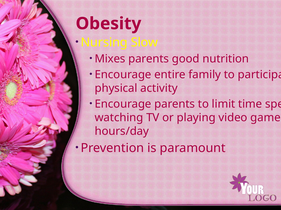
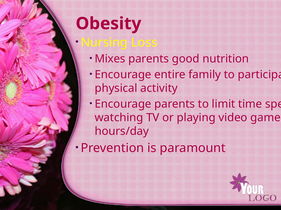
Slow: Slow -> Loss (144, 43)
